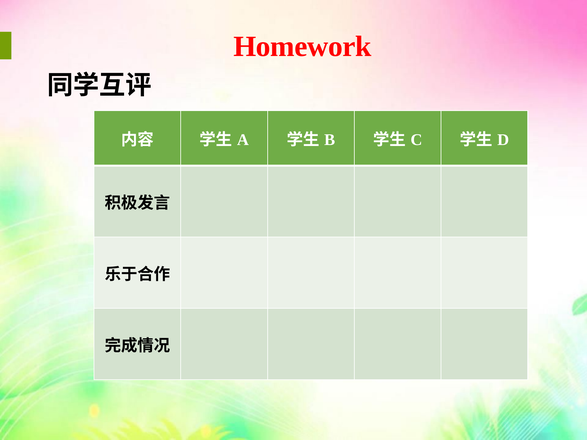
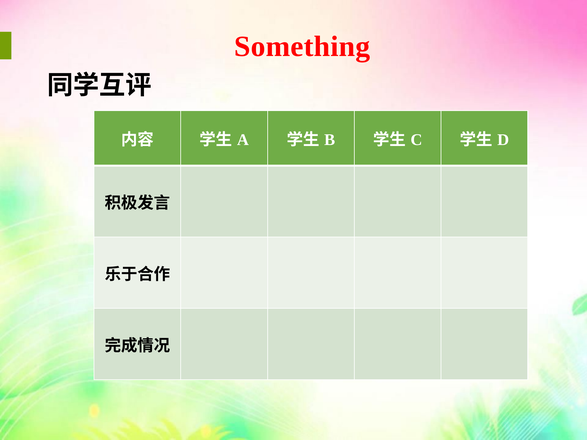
Homework: Homework -> Something (302, 47)
